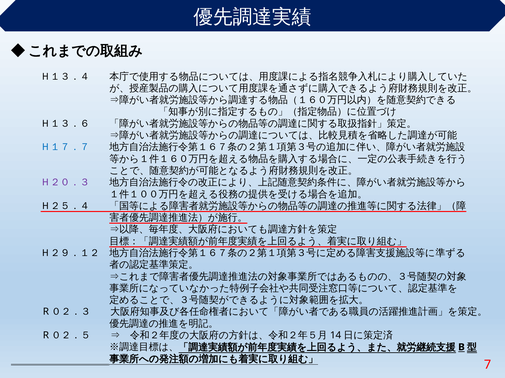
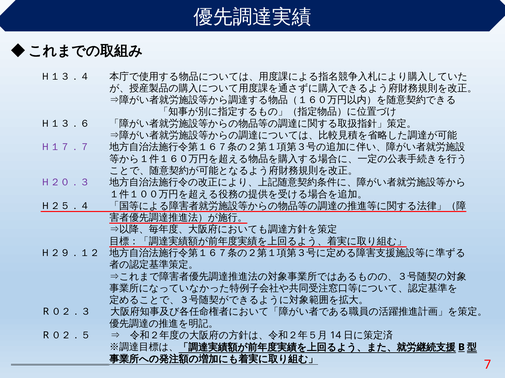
Ｈ１７．７ colour: blue -> purple (65, 147)
